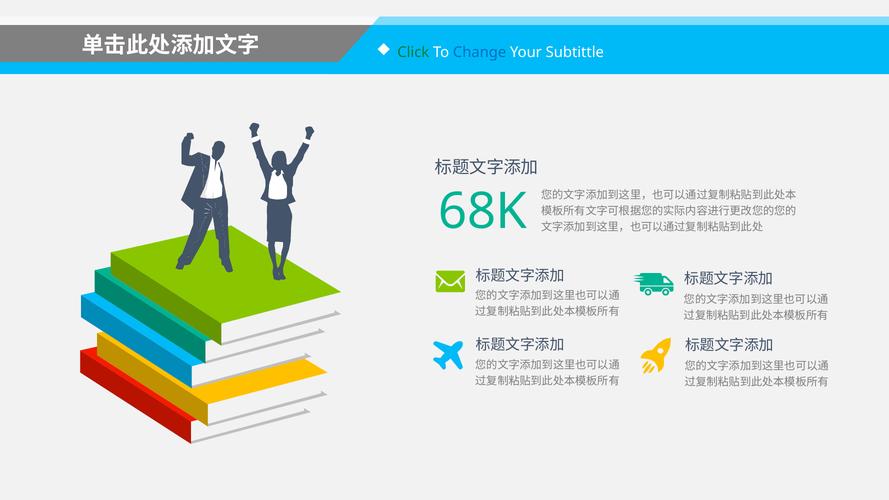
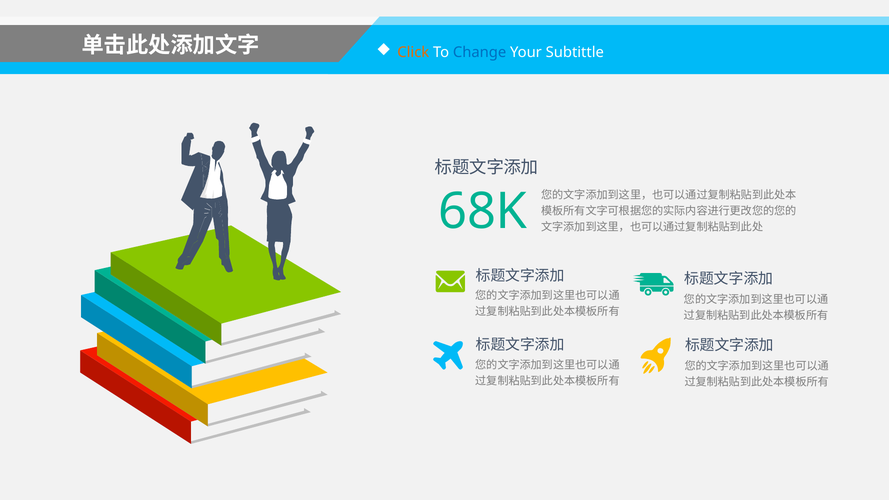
Click colour: green -> orange (413, 52)
